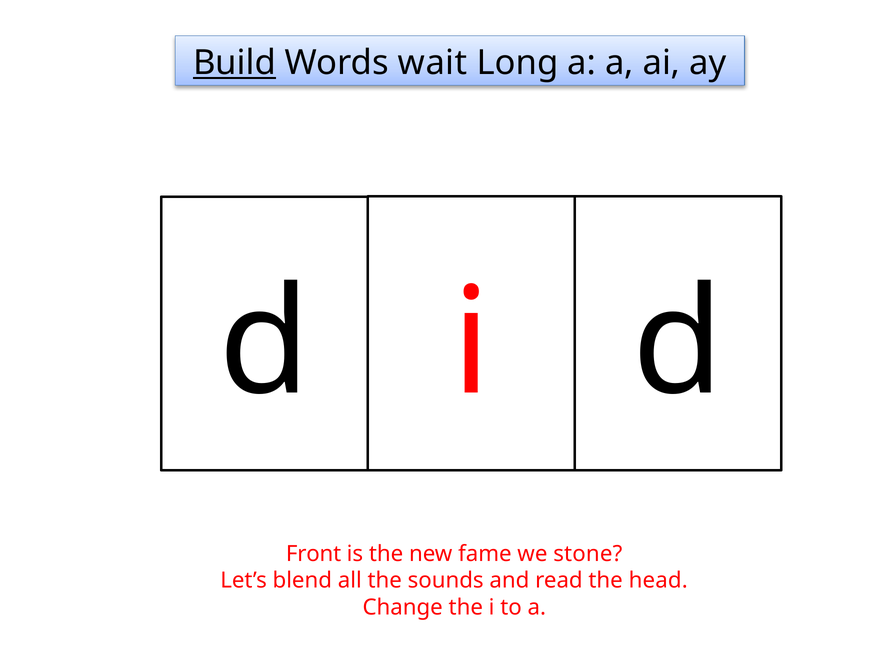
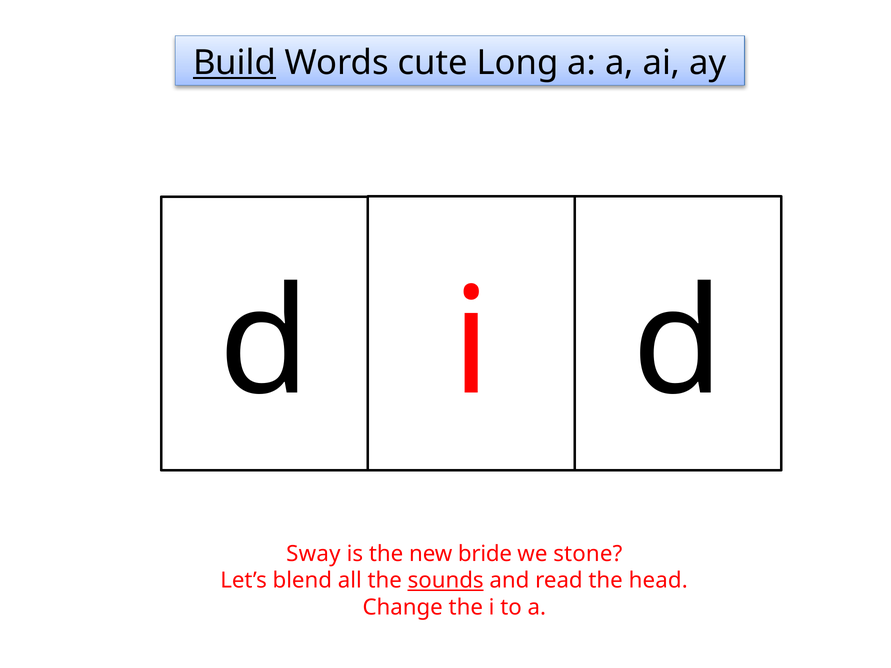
wait: wait -> cute (433, 63)
Front: Front -> Sway (313, 554)
fame: fame -> bride (485, 554)
sounds underline: none -> present (446, 581)
